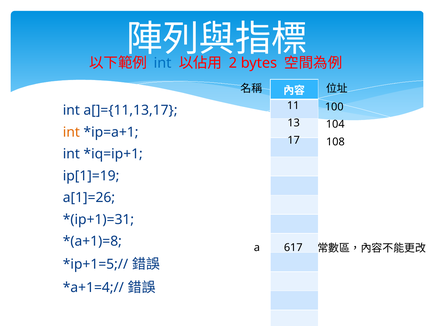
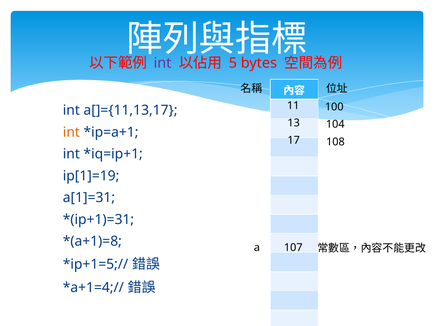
int colour: blue -> purple (163, 63)
2: 2 -> 5 (233, 63)
a[1]=26: a[1]=26 -> a[1]=31 (89, 197)
617: 617 -> 107 (293, 247)
